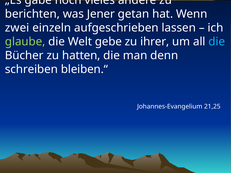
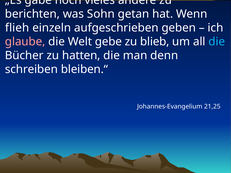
Jener: Jener -> Sohn (101, 14)
zwei: zwei -> flieh (17, 28)
lassen: lassen -> geben (179, 28)
glaube colour: light green -> pink (25, 42)
ihrer: ihrer -> blieb (155, 42)
